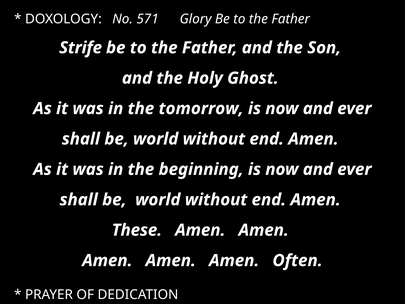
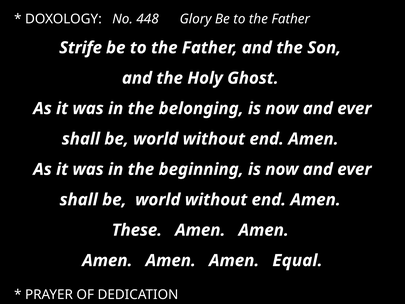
571: 571 -> 448 (148, 19)
tomorrow: tomorrow -> belonging (201, 108)
Often: Often -> Equal (297, 260)
